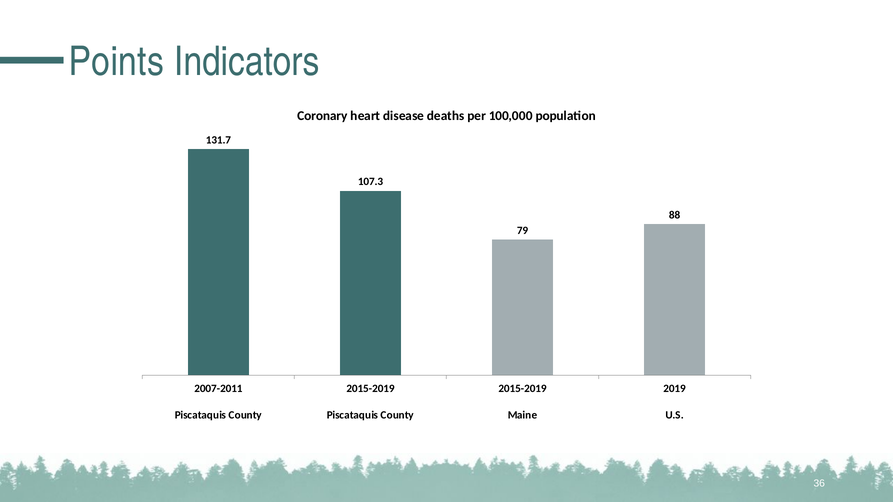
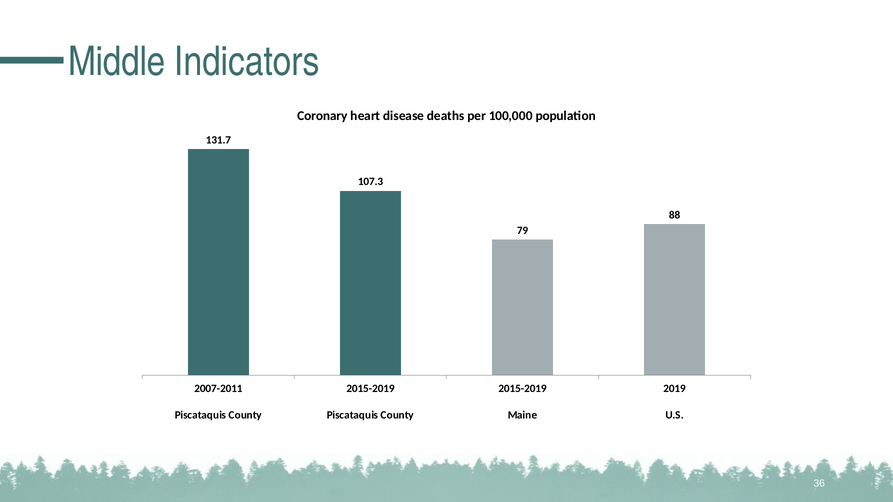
Points: Points -> Middle (117, 62)
